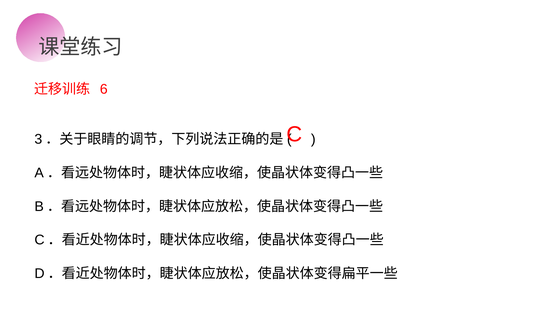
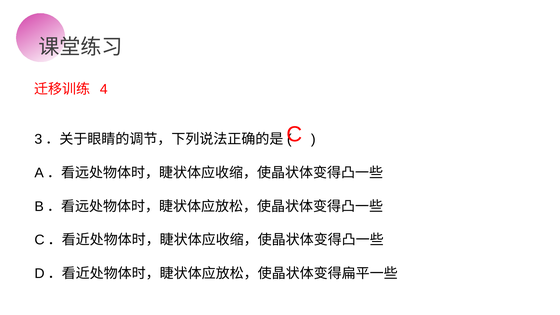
6: 6 -> 4 (104, 89)
